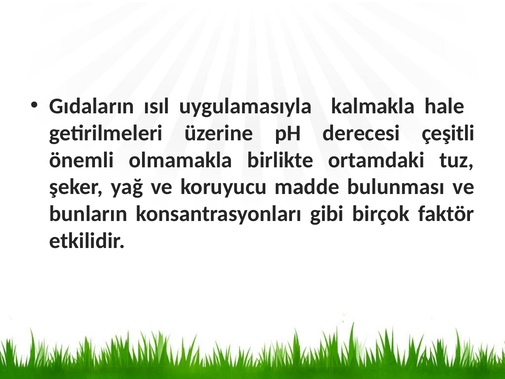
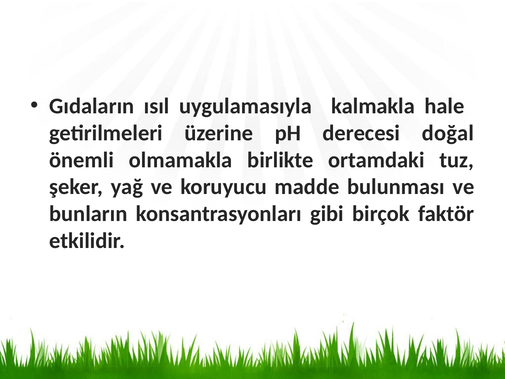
çeşitli: çeşitli -> doğal (448, 133)
